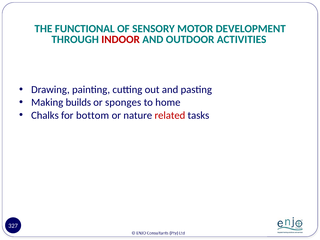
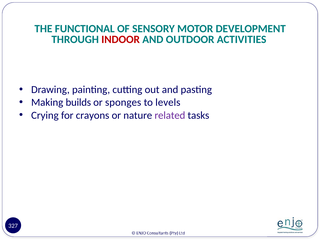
home: home -> levels (168, 102)
Chalks: Chalks -> Crying (45, 115)
bottom: bottom -> crayons (93, 115)
related colour: red -> purple (170, 115)
